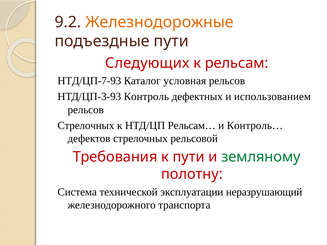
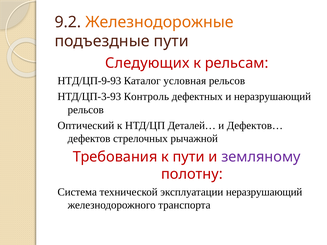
НТД/ЦП-7-93: НТД/ЦП-7-93 -> НТД/ЦП-9-93 (89, 81)
и использованием: использованием -> неразрушающий (272, 97)
Стрелочных: Стрелочных -> Оптический (86, 126)
Рельсам…: Рельсам… -> Деталей… (192, 126)
Контроль…: Контроль… -> Дефектов… (255, 126)
рельсовой: рельсовой -> рычажной (194, 139)
земляному colour: green -> purple (261, 157)
